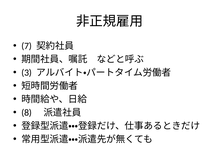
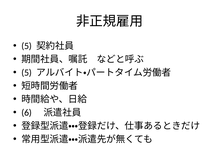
7: 7 -> 5 (27, 46)
3: 3 -> 5 (27, 72)
8: 8 -> 6 (27, 112)
